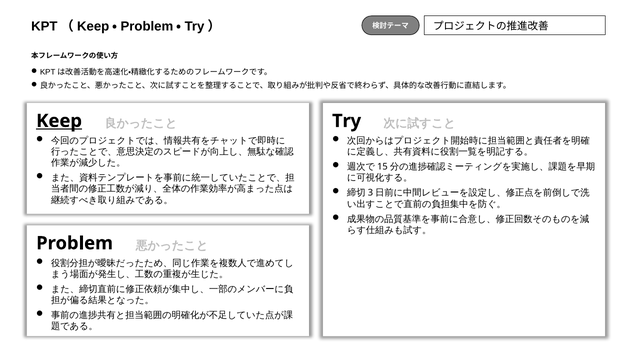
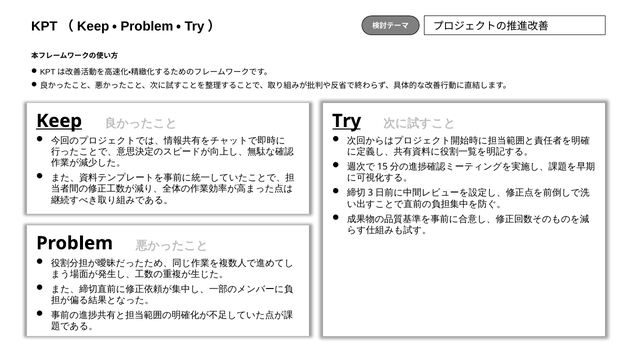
Try underline: none -> present (347, 121)
